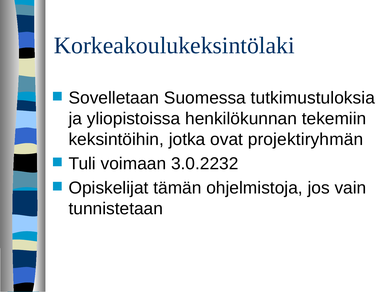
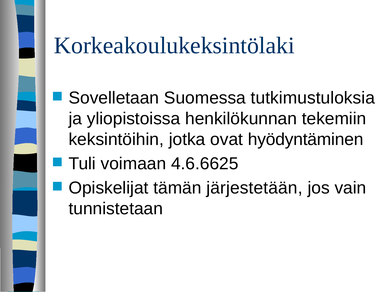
projektiryhmän: projektiryhmän -> hyödyntäminen (306, 140)
3.0.2232: 3.0.2232 -> 4.6.6625 (205, 164)
ohjelmistoja: ohjelmistoja -> järjestetään (254, 188)
